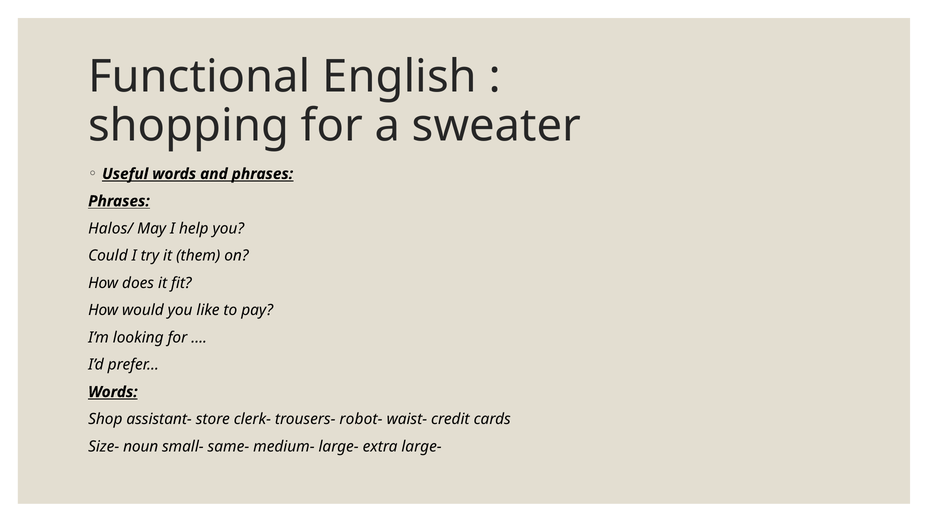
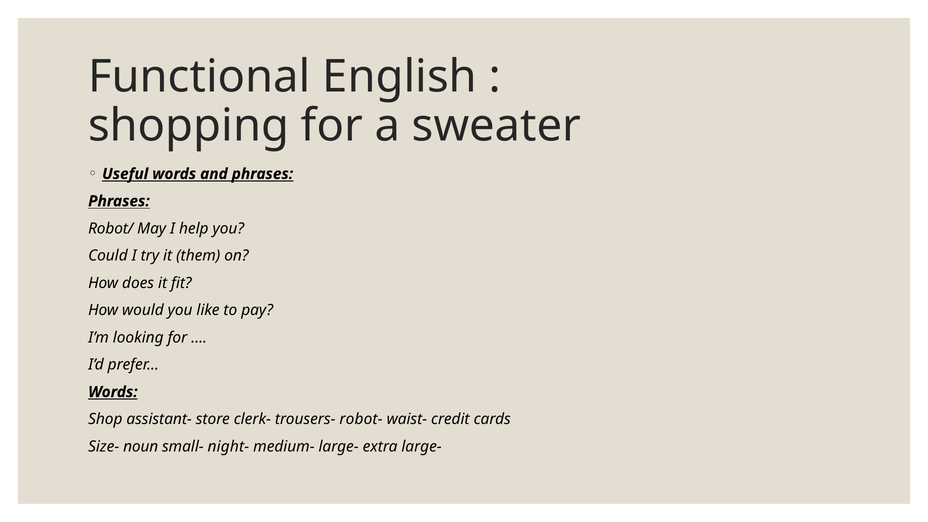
Halos/: Halos/ -> Robot/ (111, 228)
same-: same- -> night- (228, 447)
